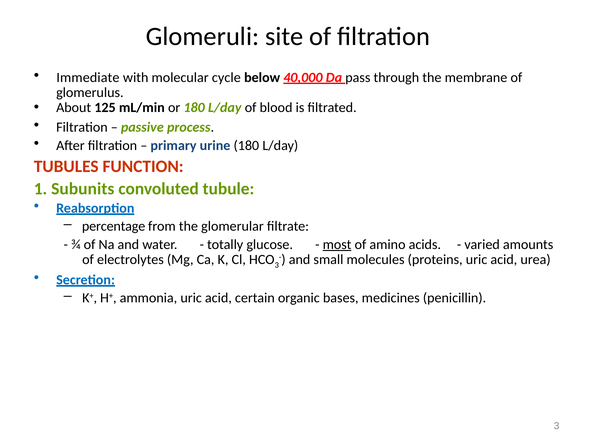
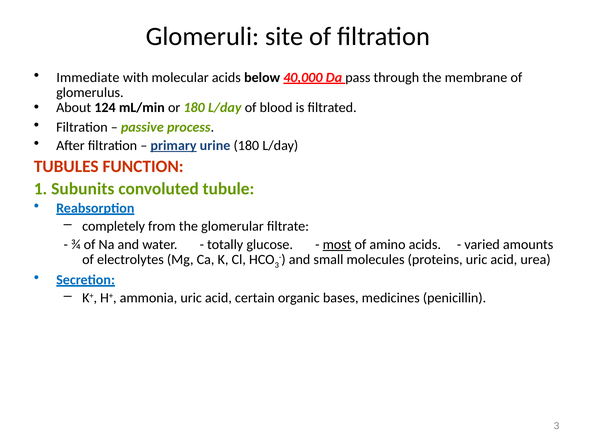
molecular cycle: cycle -> acids (226, 77)
125: 125 -> 124 (105, 108)
primary underline: none -> present (174, 146)
percentage: percentage -> completely (114, 226)
